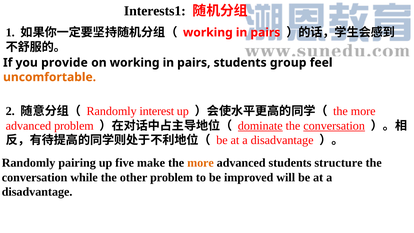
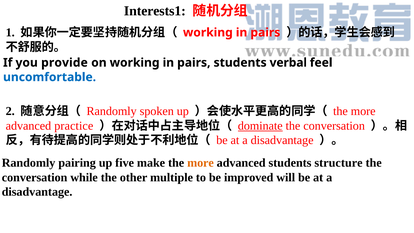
group: group -> verbal (288, 63)
uncomfortable colour: orange -> blue (50, 77)
interest: interest -> spoken (157, 111)
advanced problem: problem -> practice (74, 126)
conversation underline: present -> none (334, 126)
other problem: problem -> multiple (172, 177)
